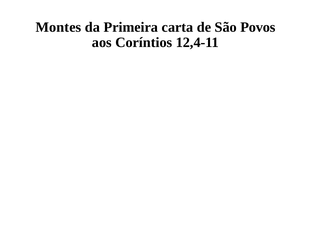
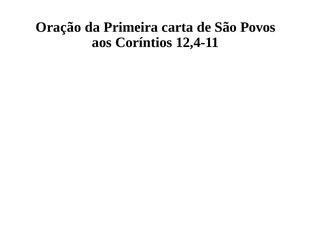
Montes: Montes -> Oração (58, 27)
